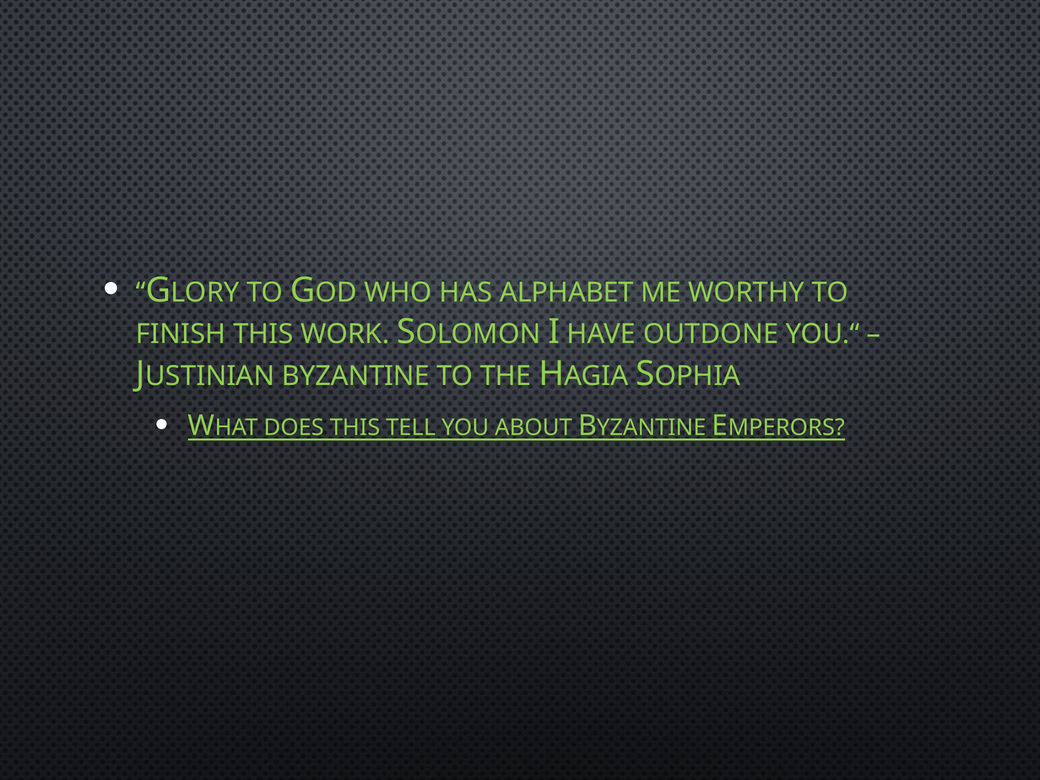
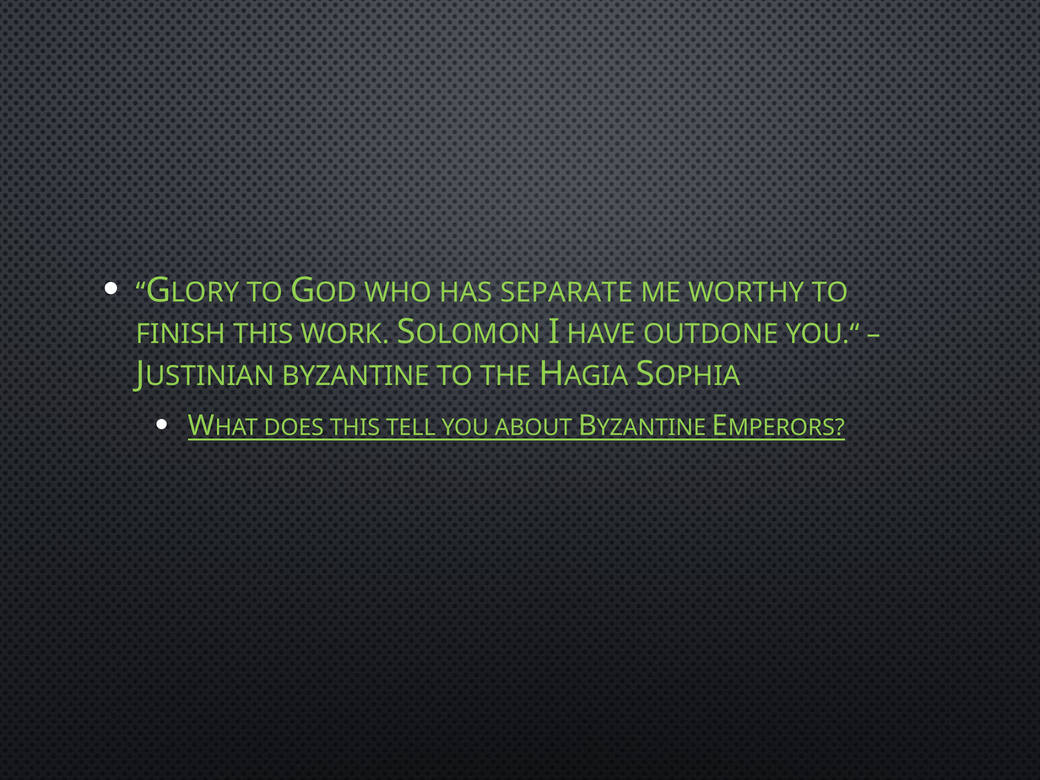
ALPHABET: ALPHABET -> SEPARATE (566, 293)
